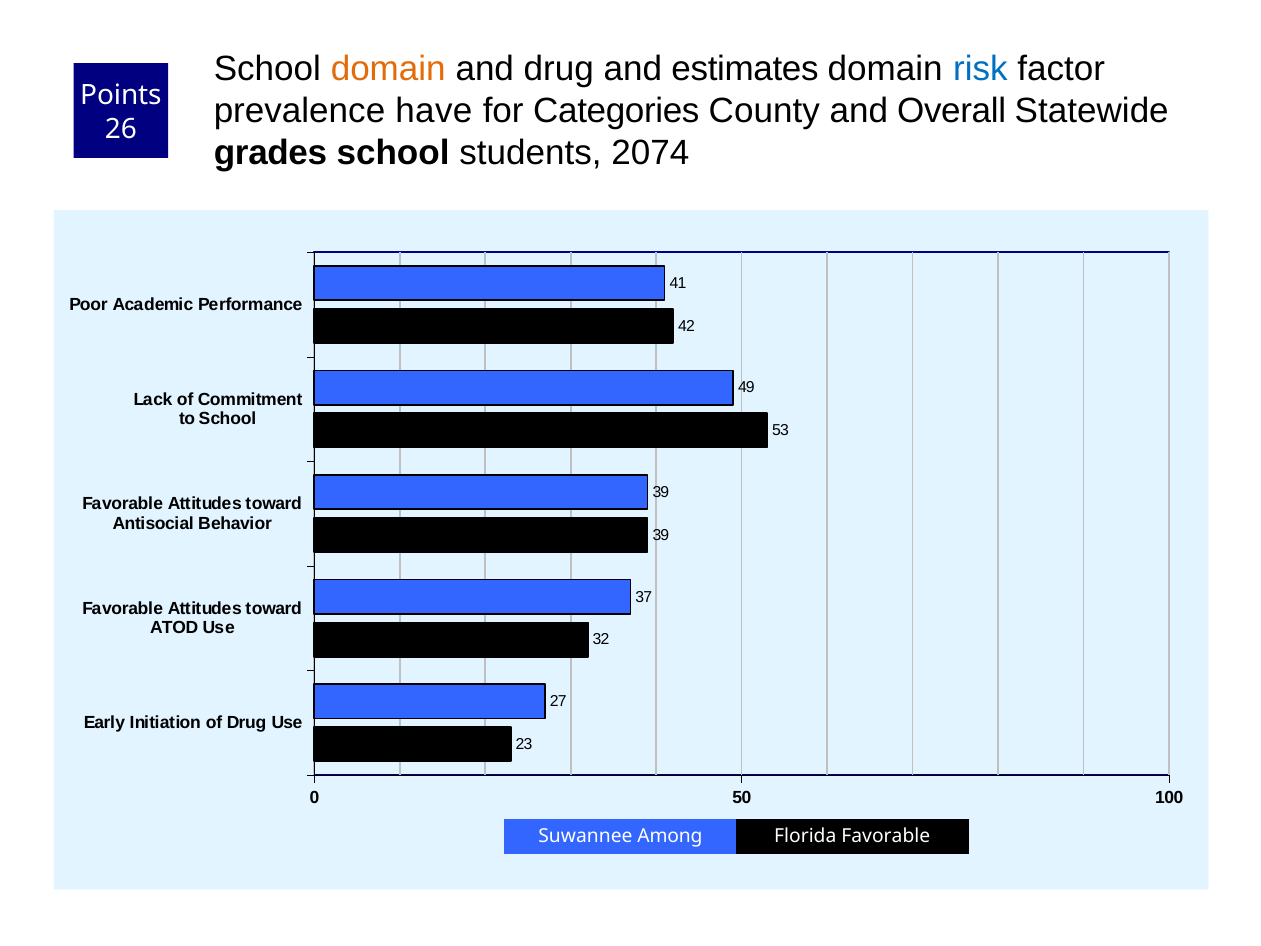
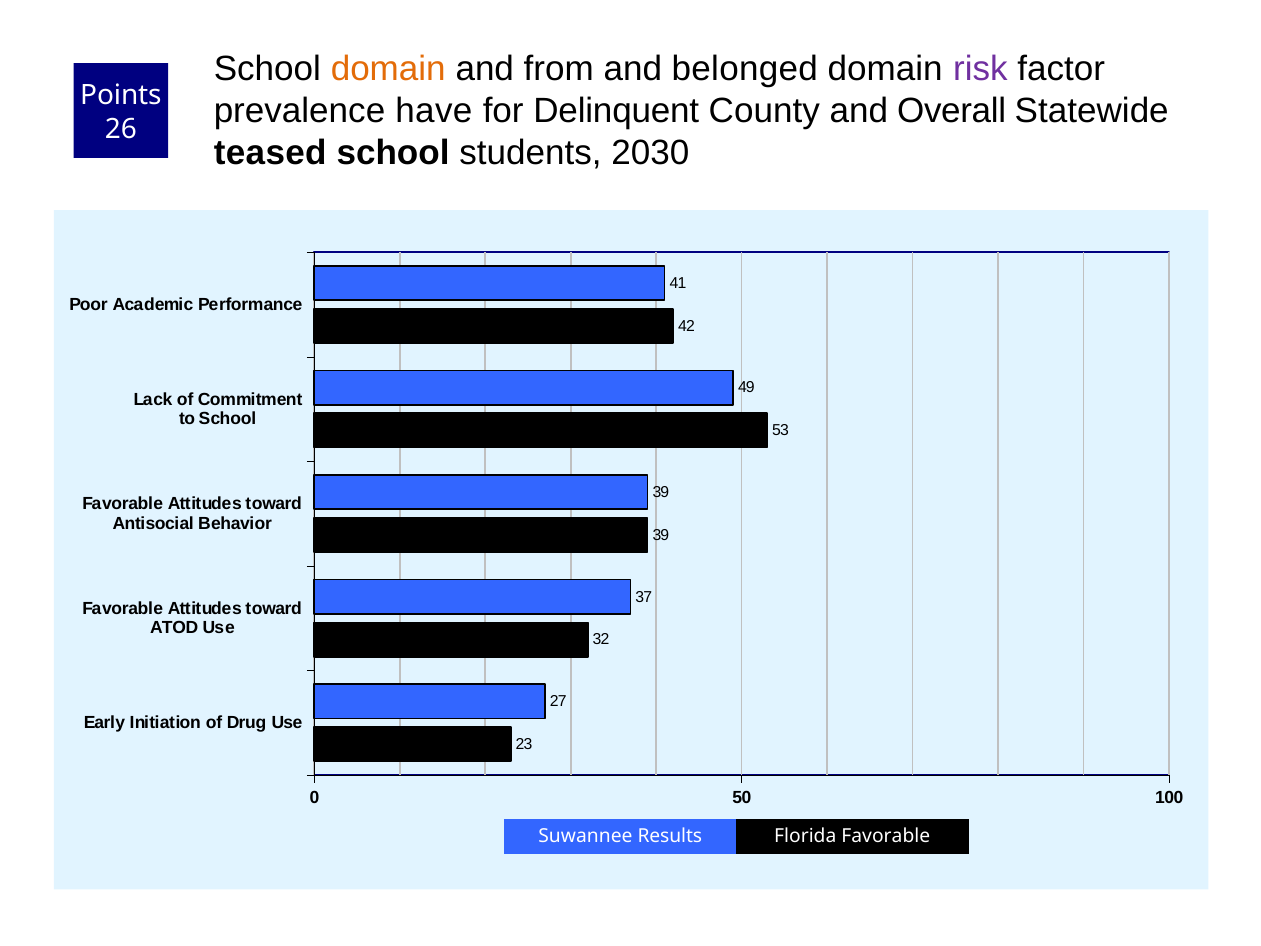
and drug: drug -> from (559, 69)
estimates: estimates -> belonged (745, 69)
risk colour: blue -> purple (980, 69)
Categories: Categories -> Delinquent (616, 111)
grades: grades -> teased (270, 153)
2074: 2074 -> 2030 (650, 153)
Among: Among -> Results (670, 836)
